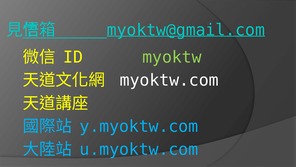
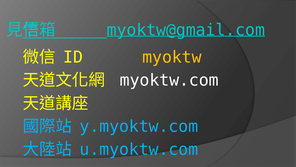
myoktw colour: light green -> yellow (172, 57)
